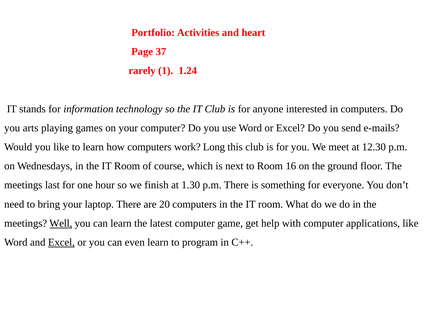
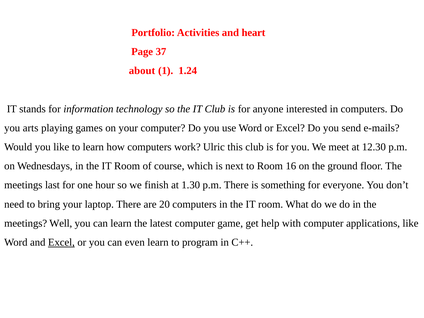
rarely: rarely -> about (142, 71)
Long: Long -> Ulric (214, 147)
Well underline: present -> none (61, 223)
